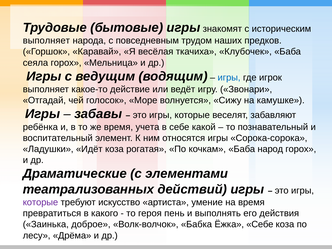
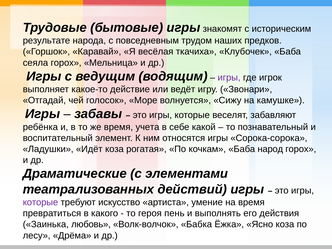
выполняет: выполняет -> результате (46, 41)
игры colour: blue -> purple (229, 78)
доброе: доброе -> любовь (91, 224)
Ёжка Себе: Себе -> Ясно (260, 224)
